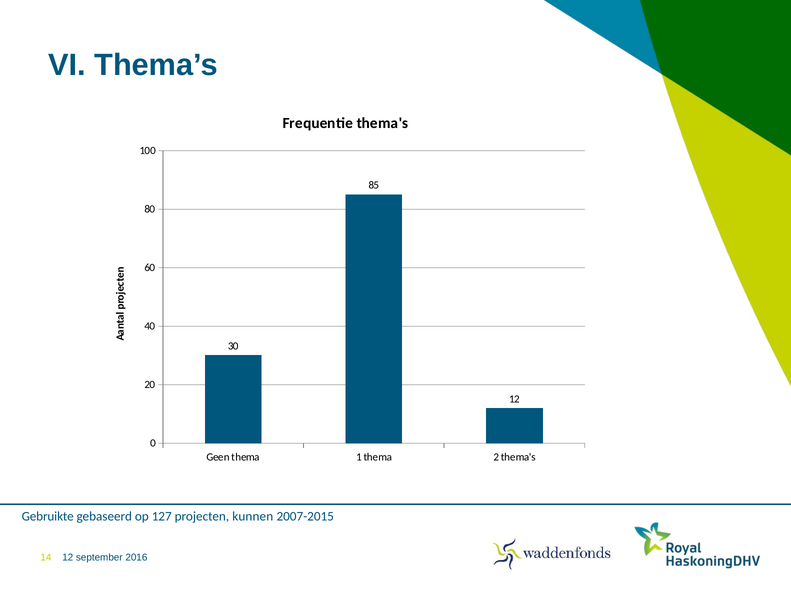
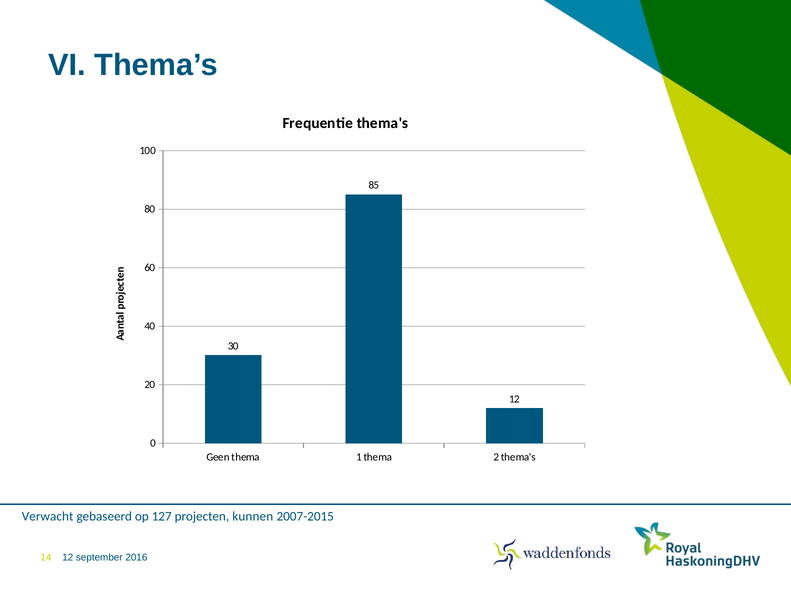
Gebruikte: Gebruikte -> Verwacht (48, 517)
